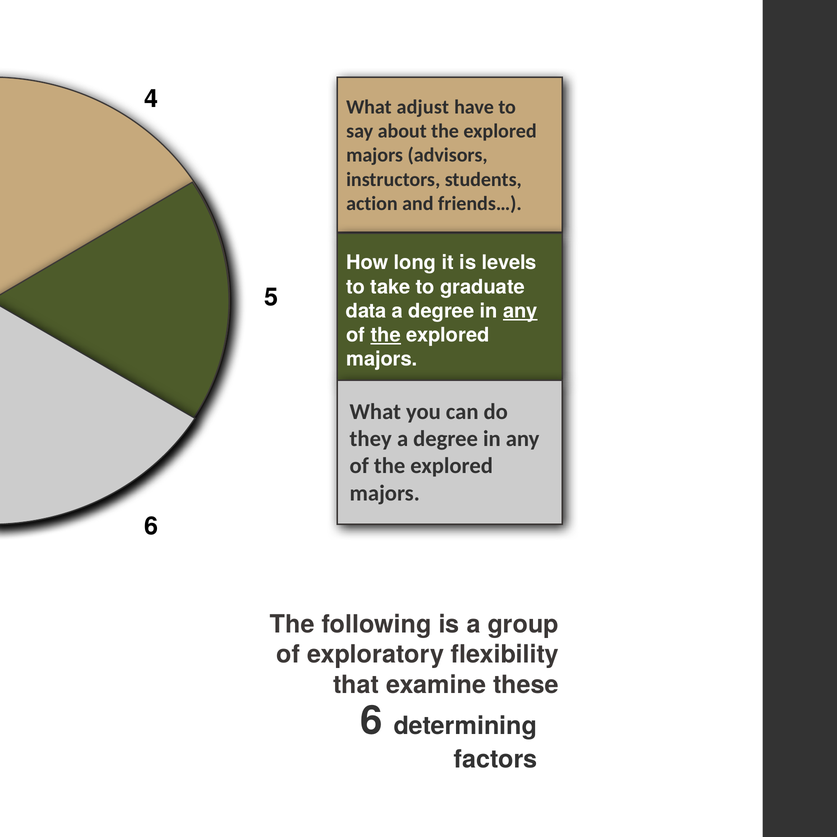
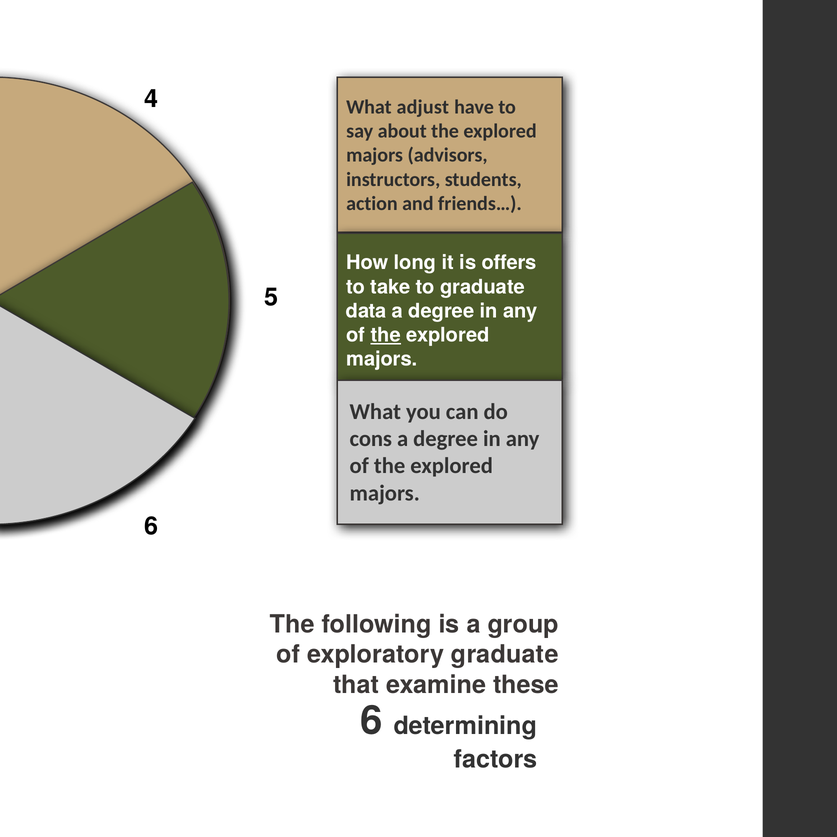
levels: levels -> offers (509, 263)
any underline: present -> none (520, 311)
they: they -> cons (371, 439)
exploratory flexibility: flexibility -> graduate (505, 655)
